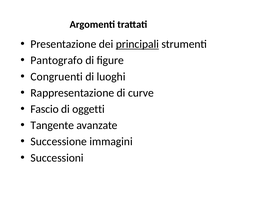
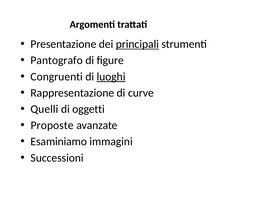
luoghi underline: none -> present (111, 76)
Fascio: Fascio -> Quelli (44, 109)
Tangente: Tangente -> Proposte (52, 125)
Successione: Successione -> Esaminiamo (59, 141)
